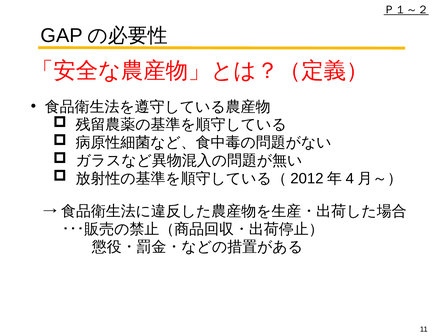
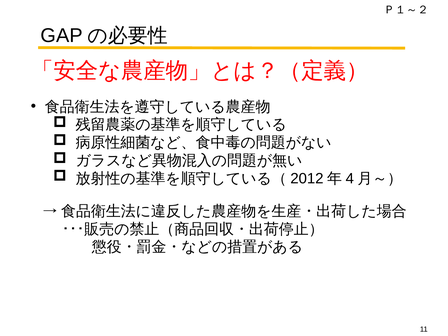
Ｐ１～２ underline: present -> none (406, 10)
